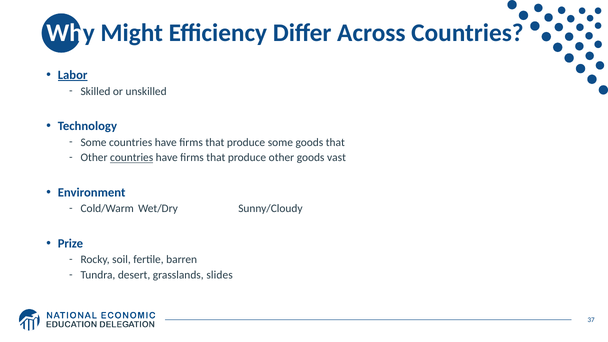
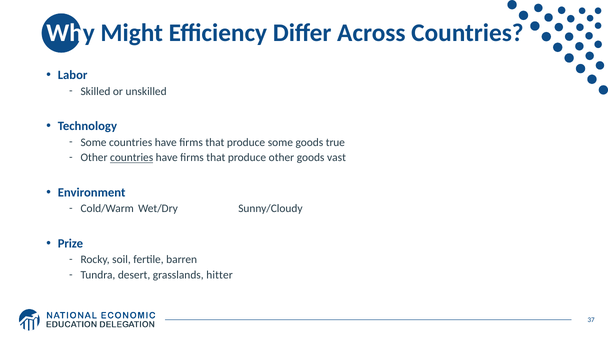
Labor underline: present -> none (73, 75)
goods that: that -> true (335, 142)
slides: slides -> hitter (220, 275)
